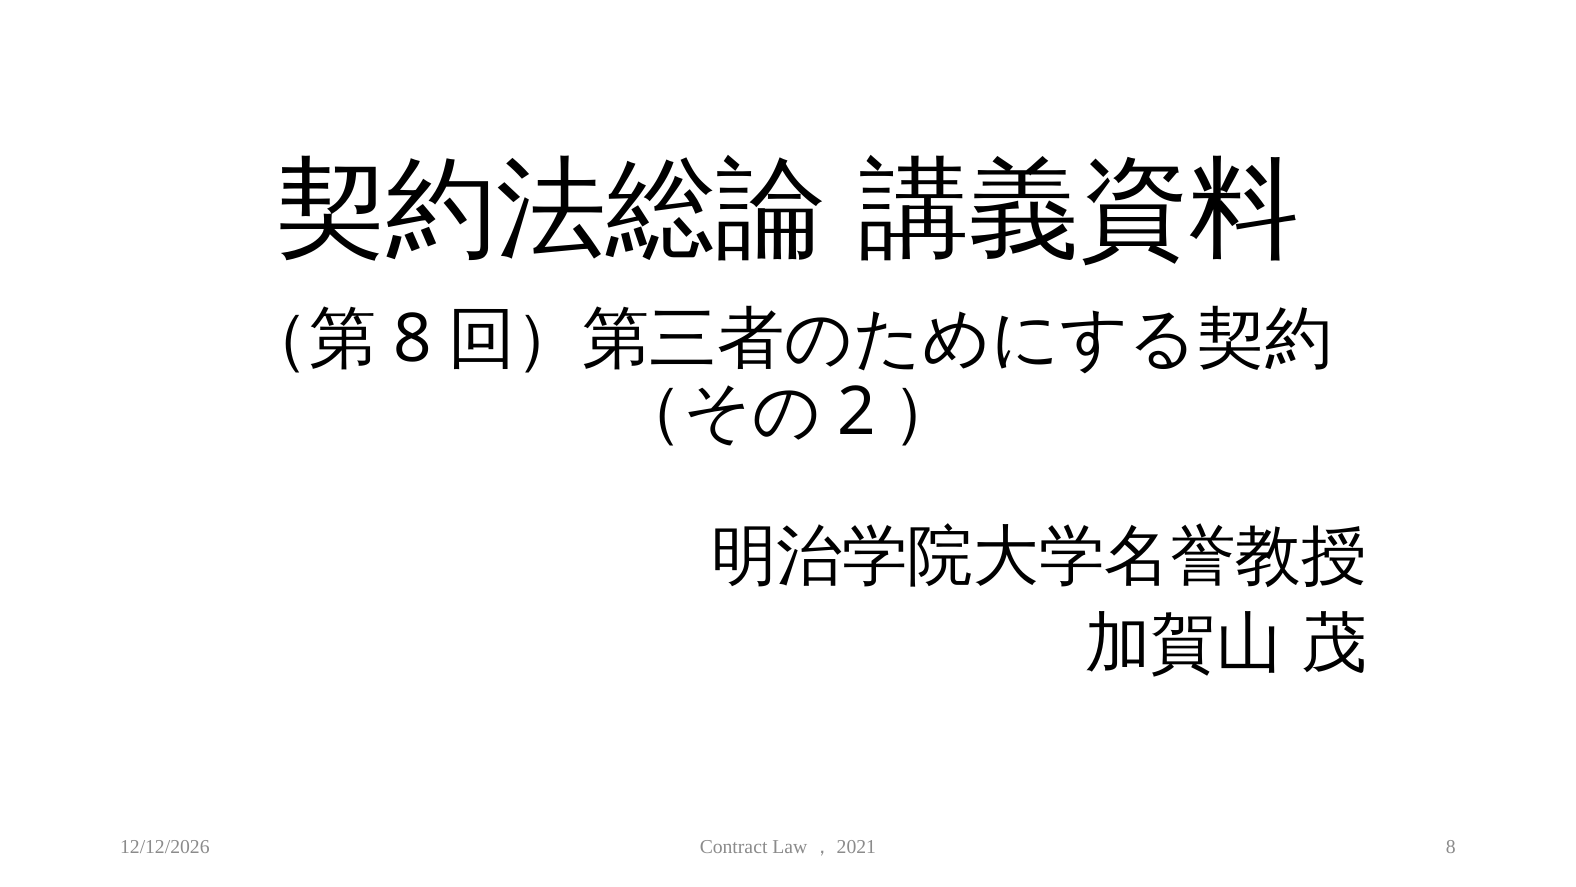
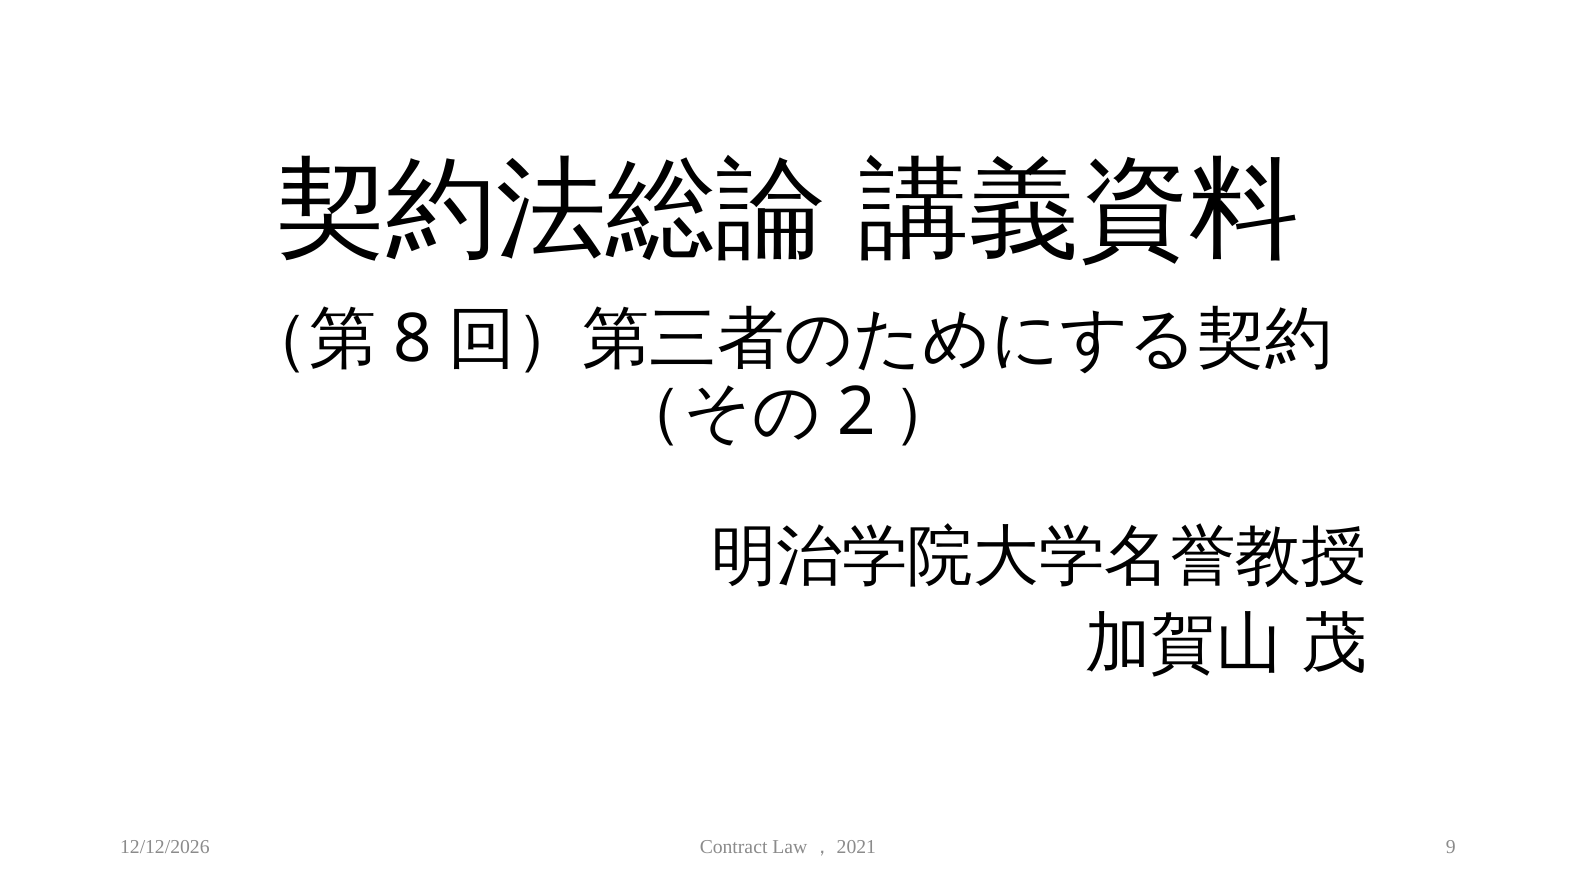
8: 8 -> 9 (1451, 847)
